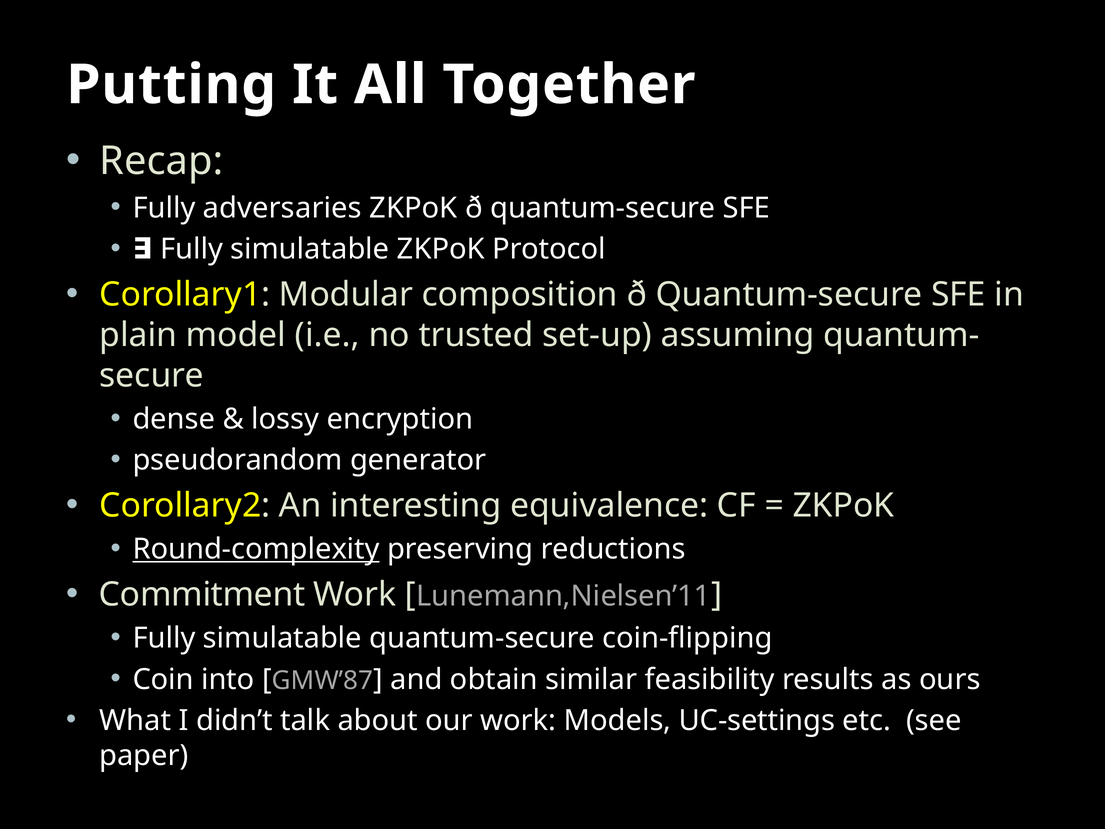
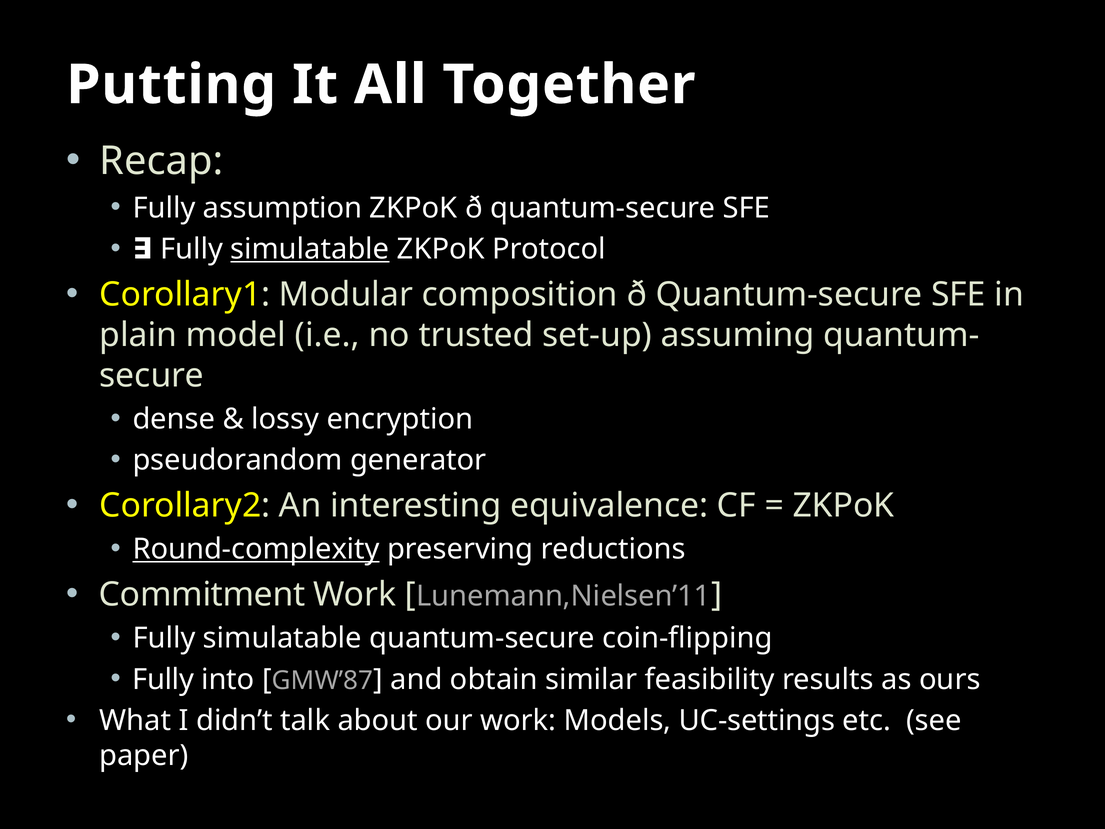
adversaries: adversaries -> assumption (283, 208)
simulatable underline: none -> present (310, 249)
Coin: Coin -> Fully (163, 679)
